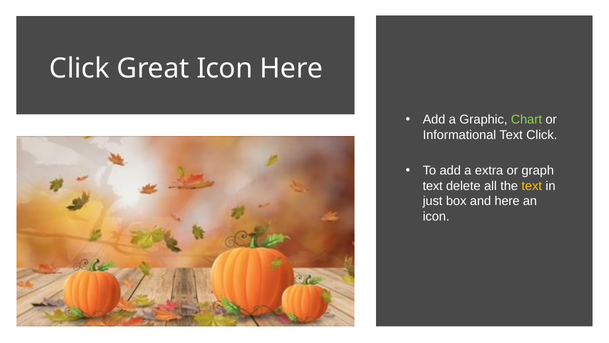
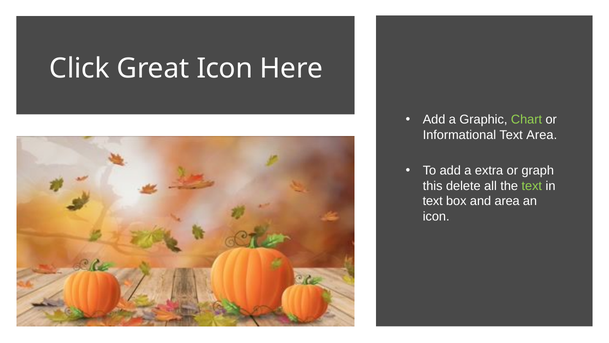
Text Click: Click -> Area (542, 135)
text: text -> this (433, 186)
text colour: yellow -> light green (532, 186)
just: just -> text (433, 201)
and here: here -> area (507, 201)
